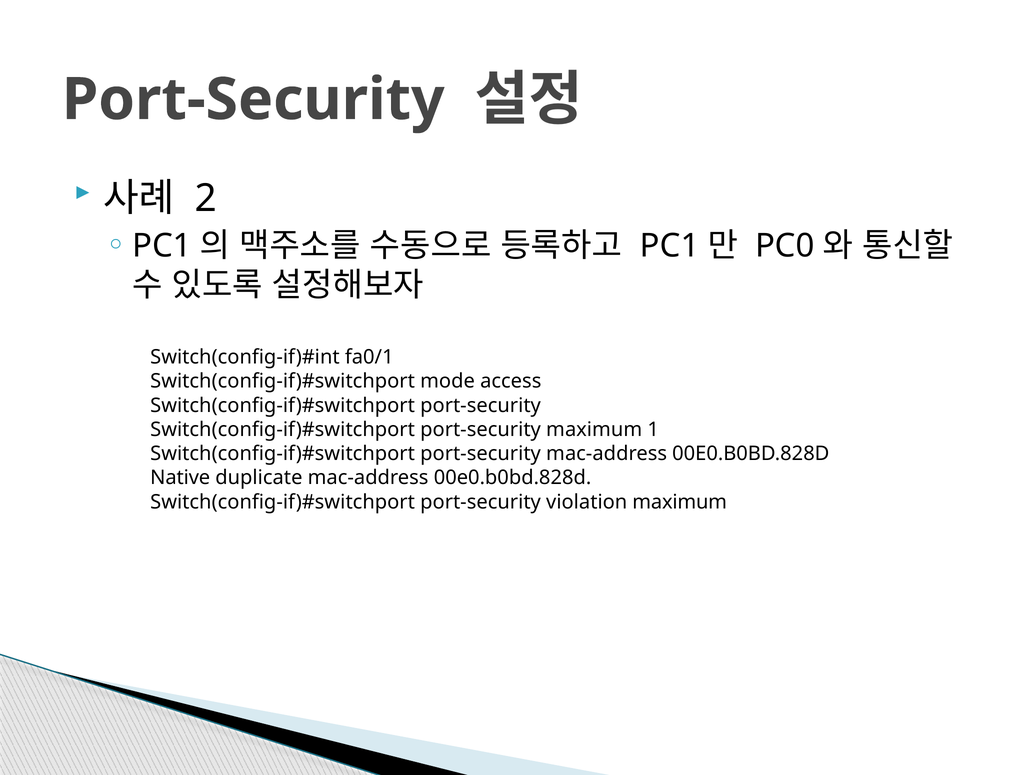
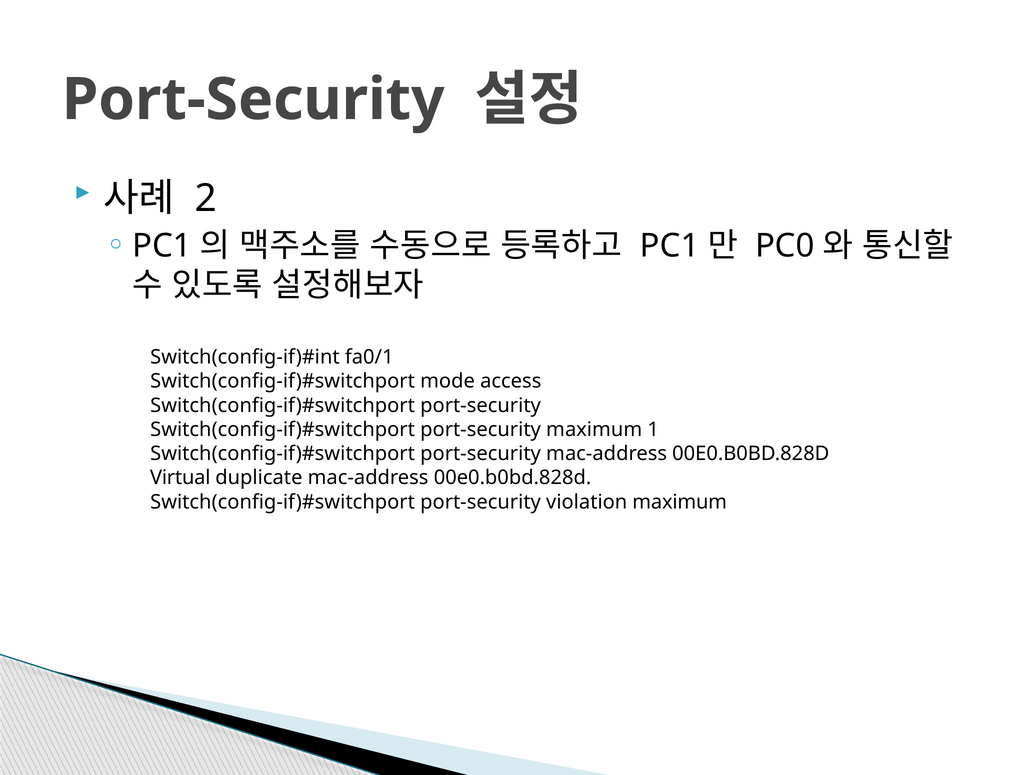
Native: Native -> Virtual (180, 478)
